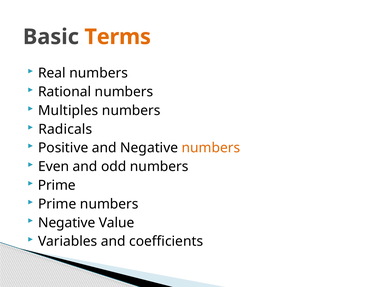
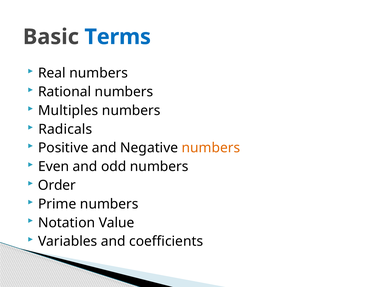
Terms colour: orange -> blue (118, 37)
Prime: Prime -> Order (57, 185)
Negative: Negative -> Notation (67, 222)
